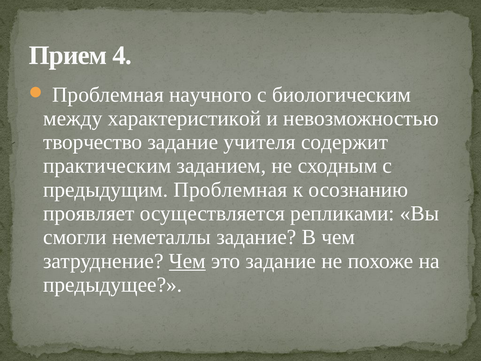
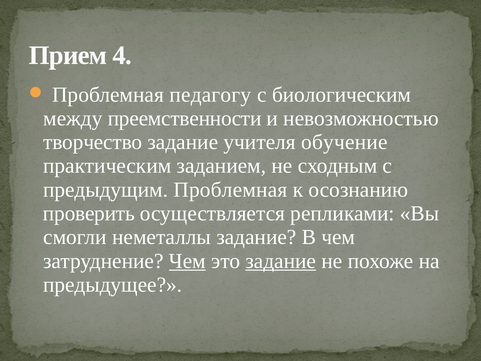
научного: научного -> педагогу (210, 95)
характеристикой: характеристикой -> преемственности (185, 118)
содержит: содержит -> обучение (344, 142)
проявляет: проявляет -> проверить (89, 213)
задание underline: none -> present (281, 261)
